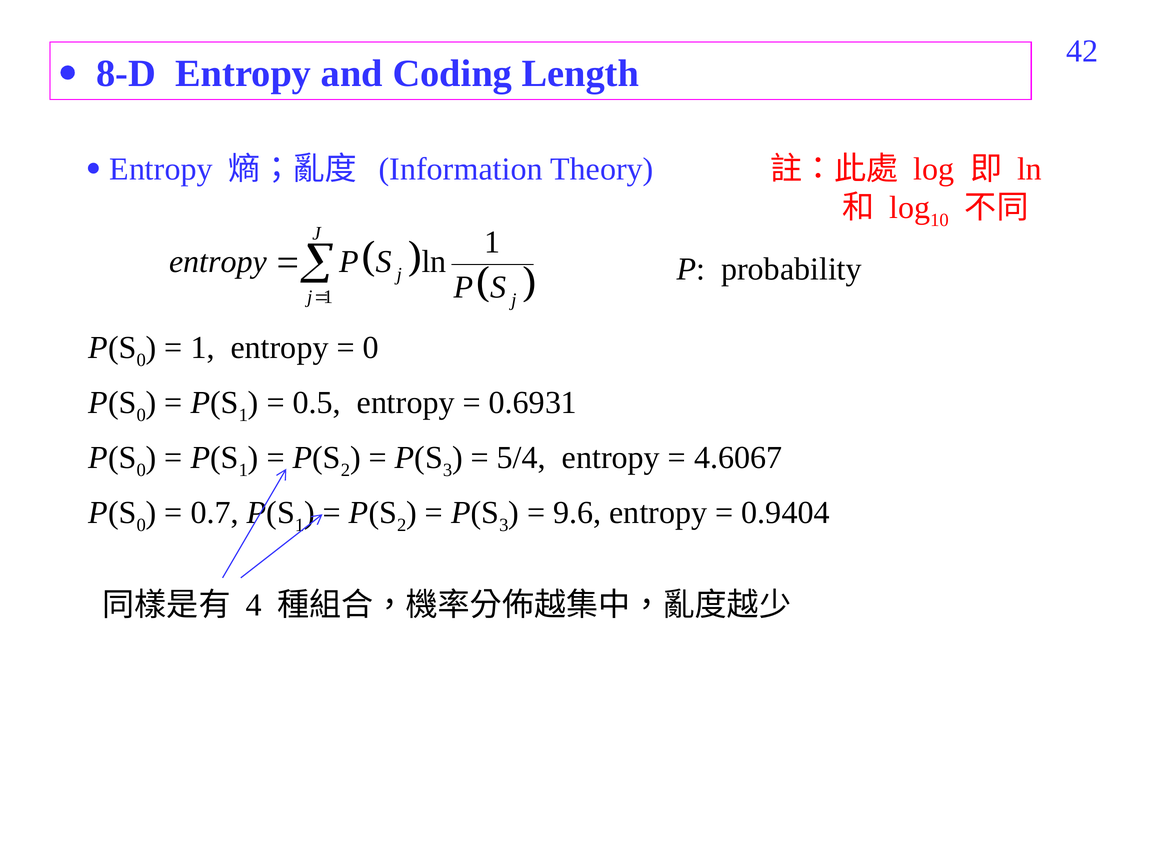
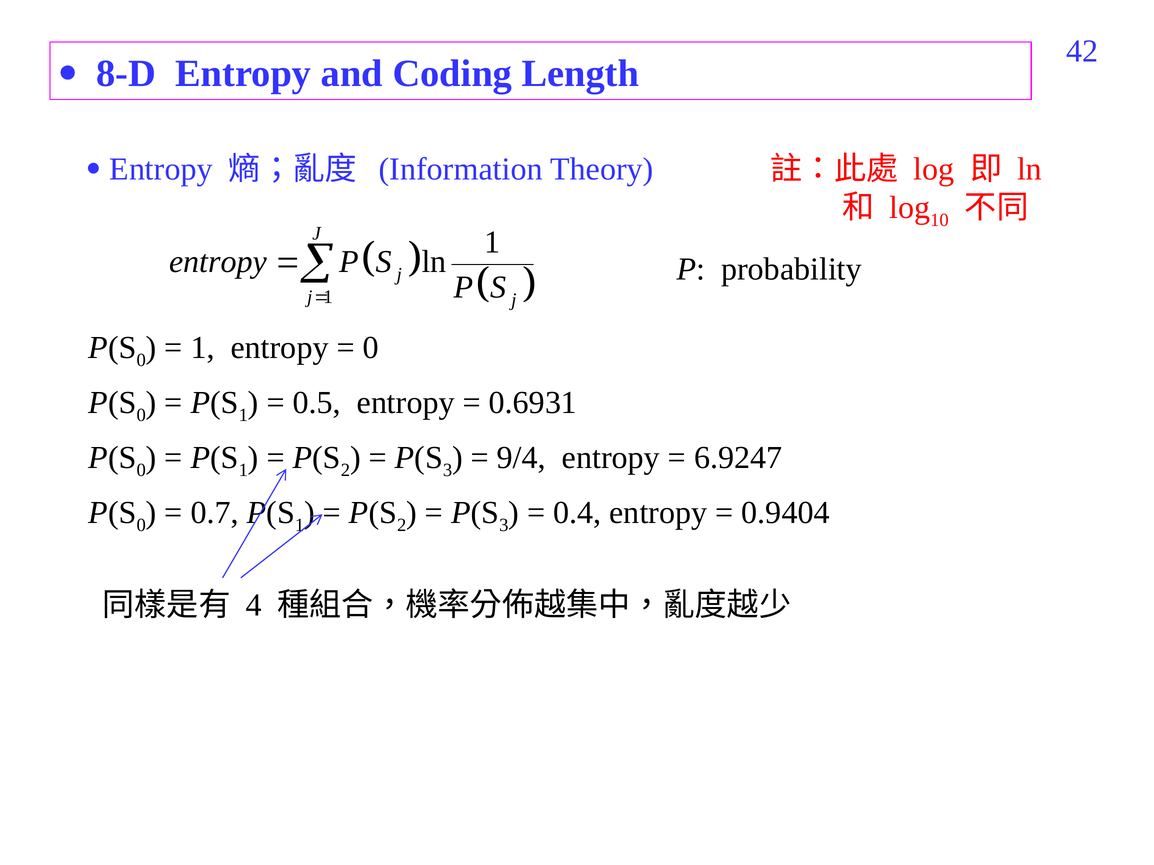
5/4: 5/4 -> 9/4 (521, 458)
4.6067: 4.6067 -> 6.9247 (738, 458)
9.6: 9.6 -> 0.4 (577, 513)
